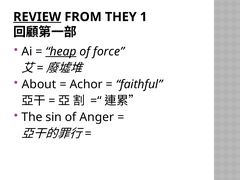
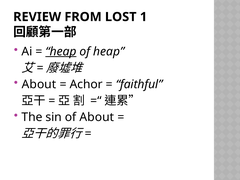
REVIEW underline: present -> none (37, 17)
THEY: THEY -> LOST (121, 17)
of force: force -> heap (109, 51)
of Anger: Anger -> About (97, 117)
